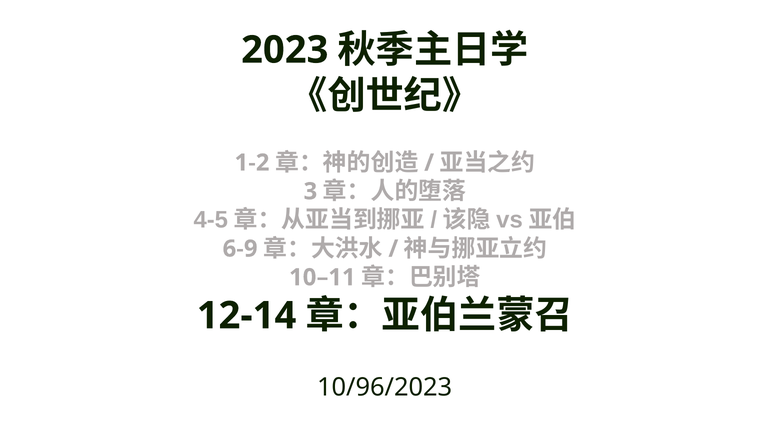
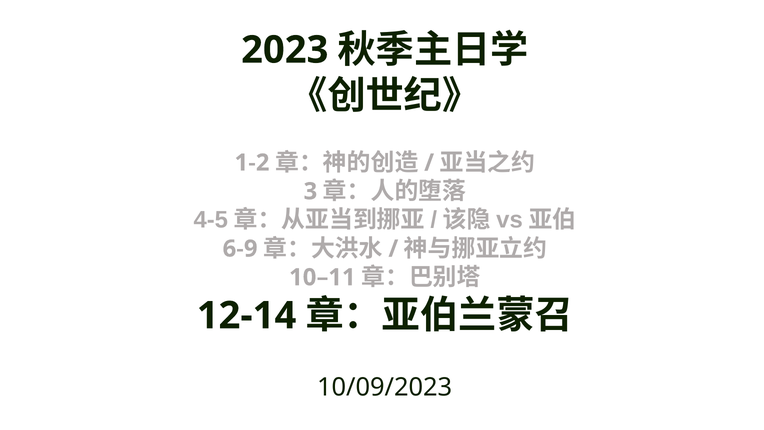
10/96/2023: 10/96/2023 -> 10/09/2023 (385, 387)
